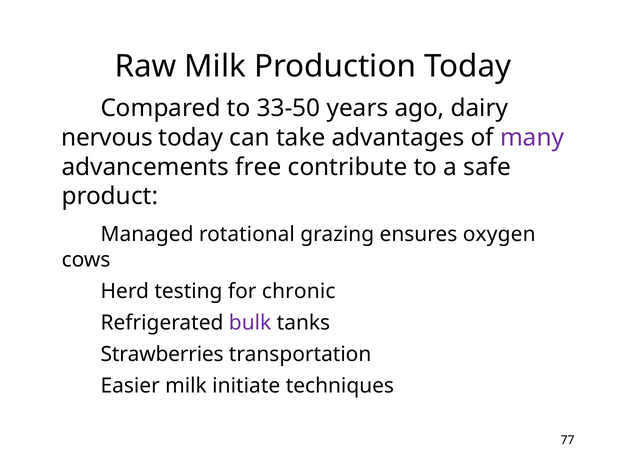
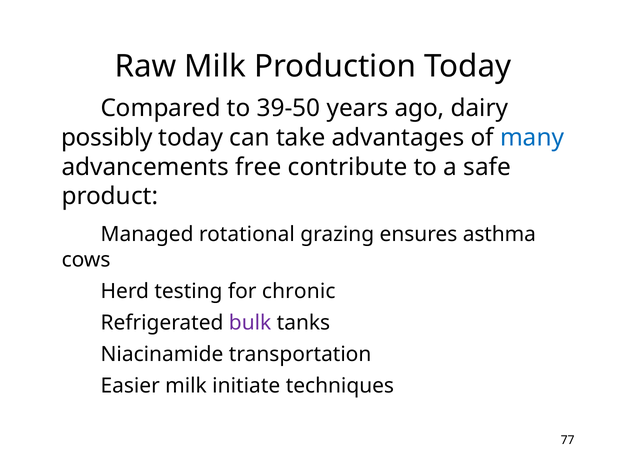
33-50: 33-50 -> 39-50 (288, 108)
nervous: nervous -> possibly (107, 138)
many colour: purple -> blue (532, 138)
oxygen: oxygen -> asthma (499, 234)
Strawberries: Strawberries -> Niacinamide (162, 354)
